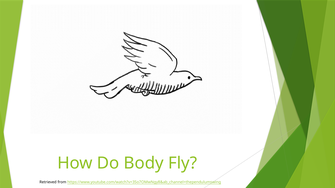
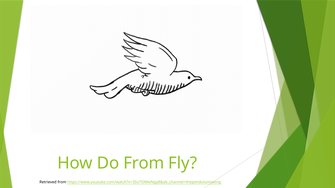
Do Body: Body -> From (144, 164)
